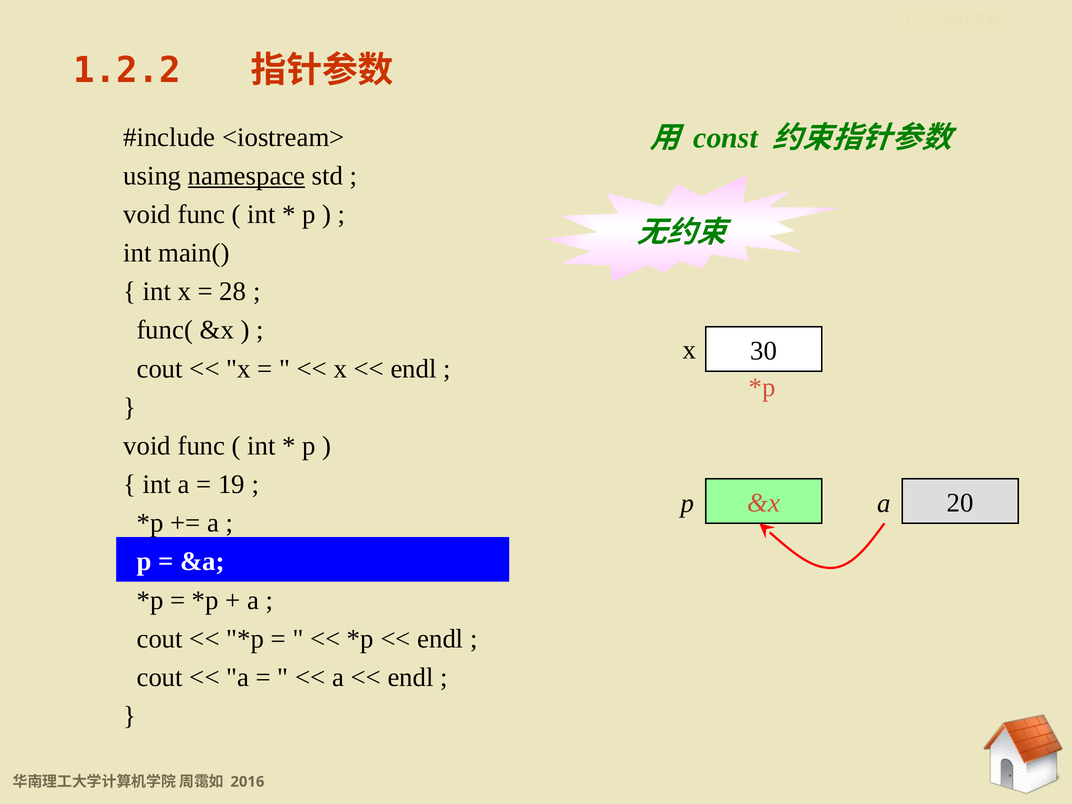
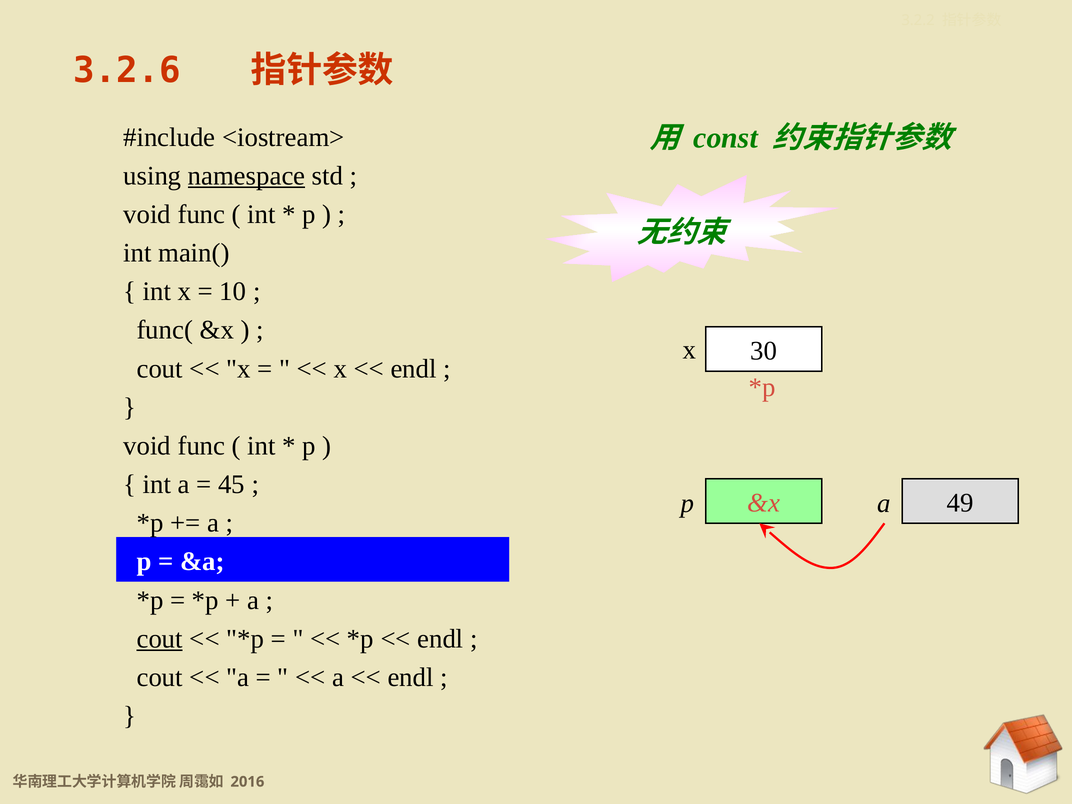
1.2.2: 1.2.2 -> 3.2.6 (127, 70)
28: 28 -> 10 (233, 292)
19: 19 -> 45 (231, 484)
20: 20 -> 49 (960, 503)
cout underline: none -> present (160, 639)
